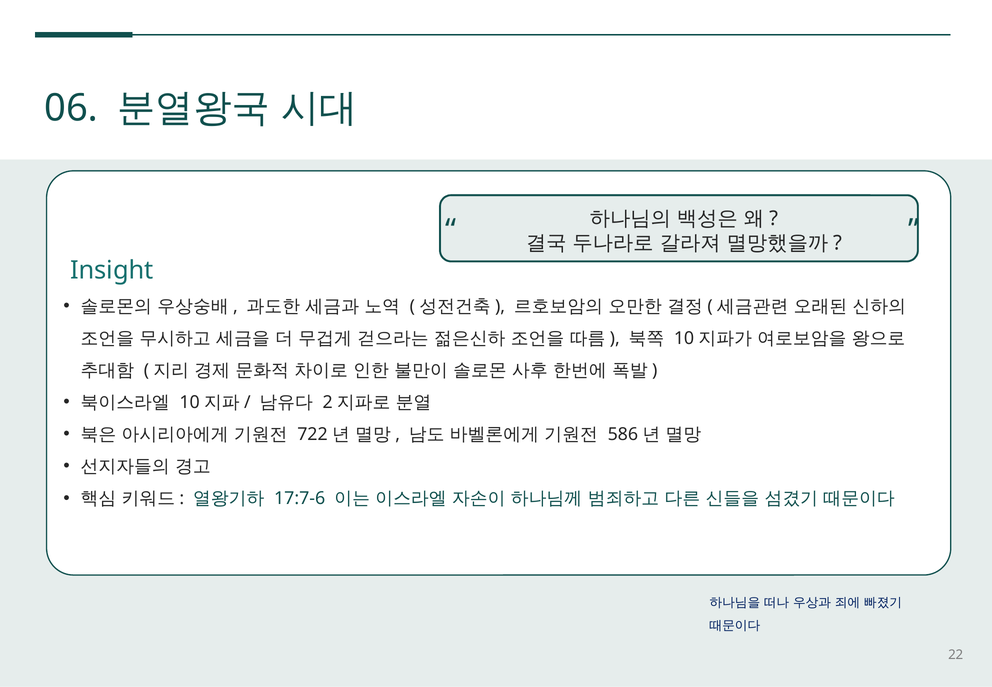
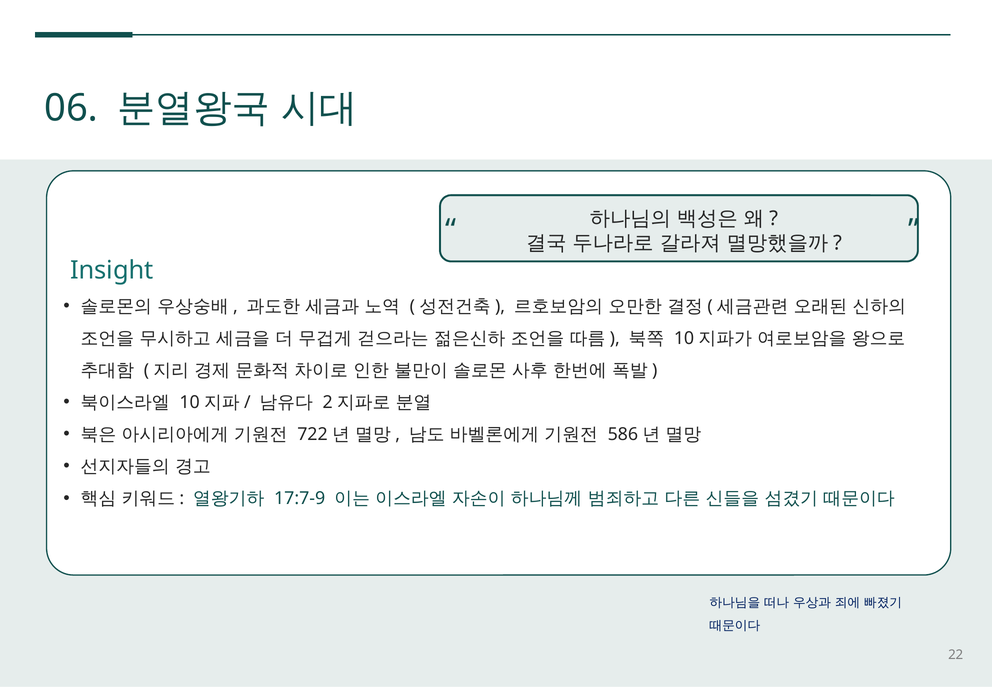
17:7-6: 17:7-6 -> 17:7-9 (300, 498)
